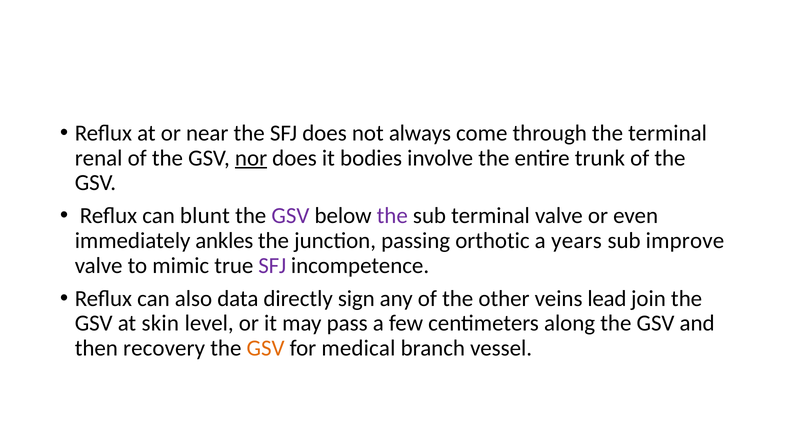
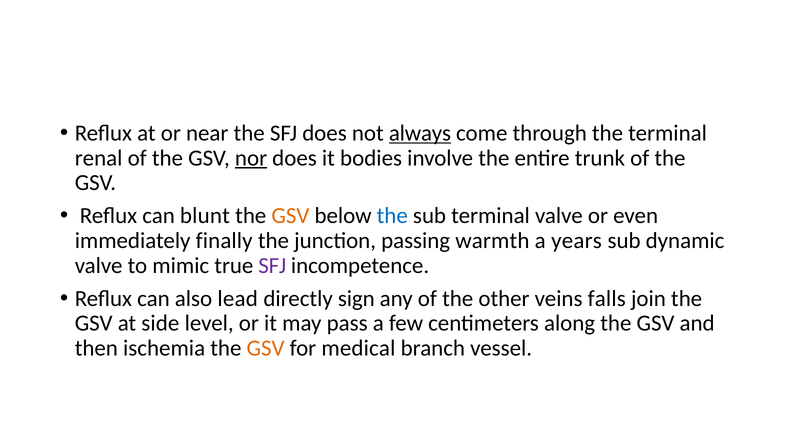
always underline: none -> present (420, 133)
GSV colour: purple -> orange (290, 216)
the colour: purple -> blue (392, 216)
ankles: ankles -> finally (224, 240)
orthotic: orthotic -> warmth (492, 240)
improve: improve -> dynamic (685, 240)
data: data -> lead (238, 298)
lead: lead -> falls (607, 298)
skin: skin -> side (160, 323)
recovery: recovery -> ischemia (164, 348)
